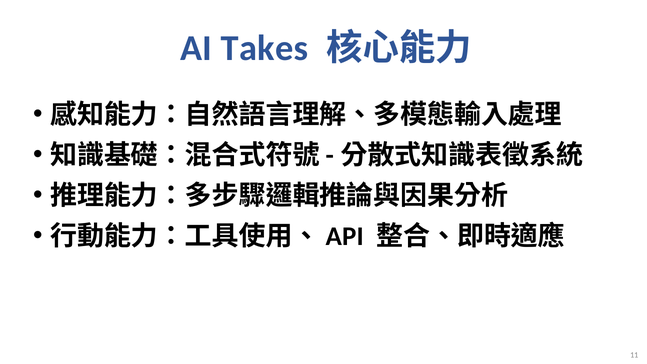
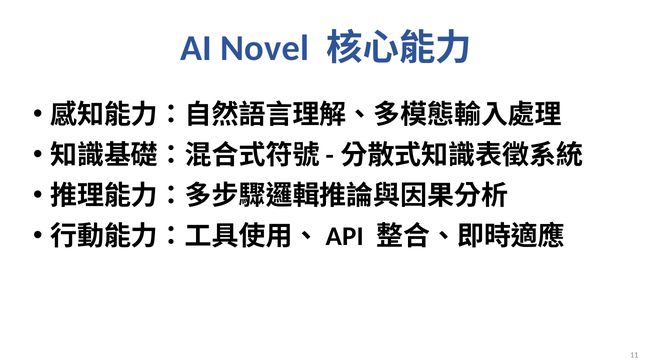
Takes: Takes -> Novel (265, 48)
